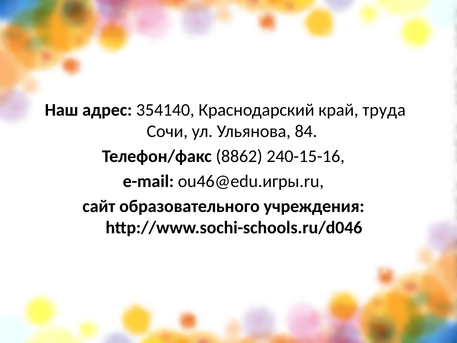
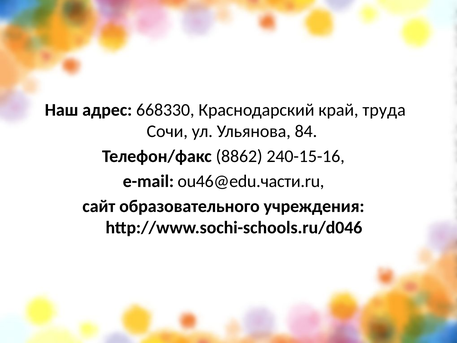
354140: 354140 -> 668330 (165, 110)
ou46@edu.игры.ru: ou46@edu.игры.ru -> ou46@edu.части.ru (251, 181)
